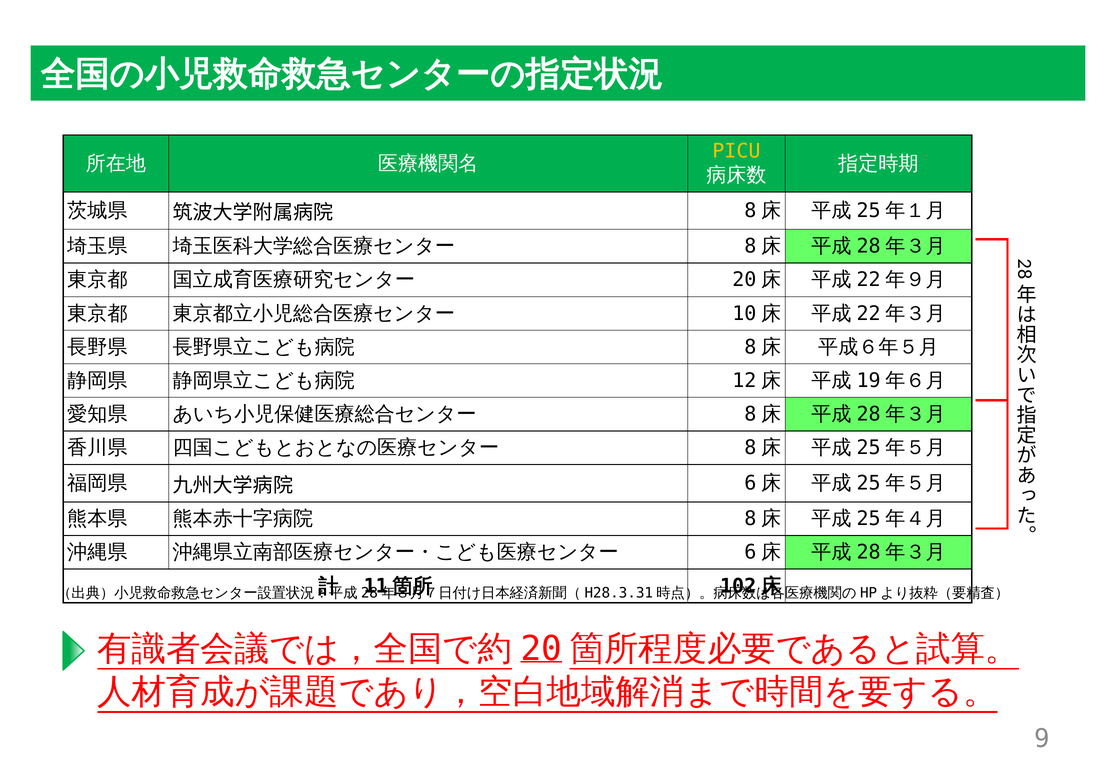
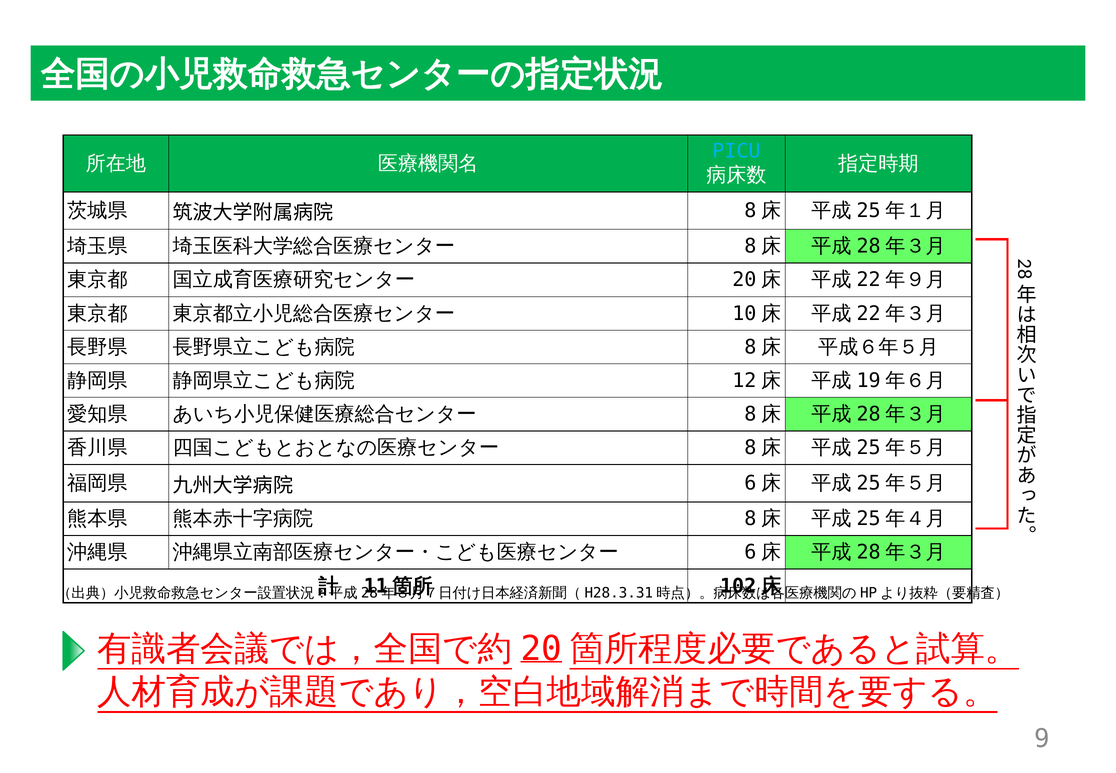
PICU colour: yellow -> light blue (736, 151)
